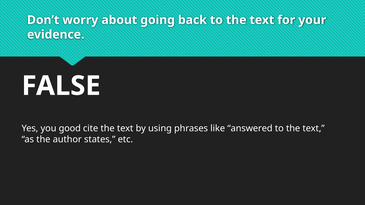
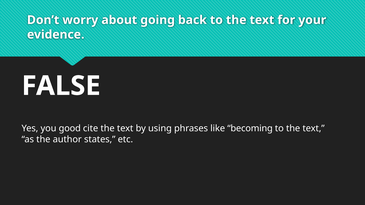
answered: answered -> becoming (250, 129)
